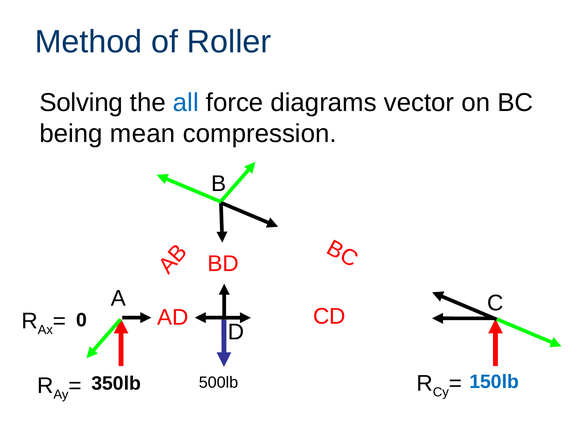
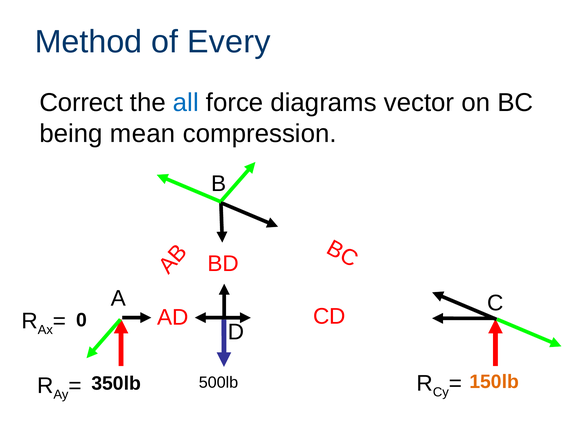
Roller: Roller -> Every (229, 42)
Solving: Solving -> Correct (81, 103)
150lb colour: blue -> orange (494, 382)
